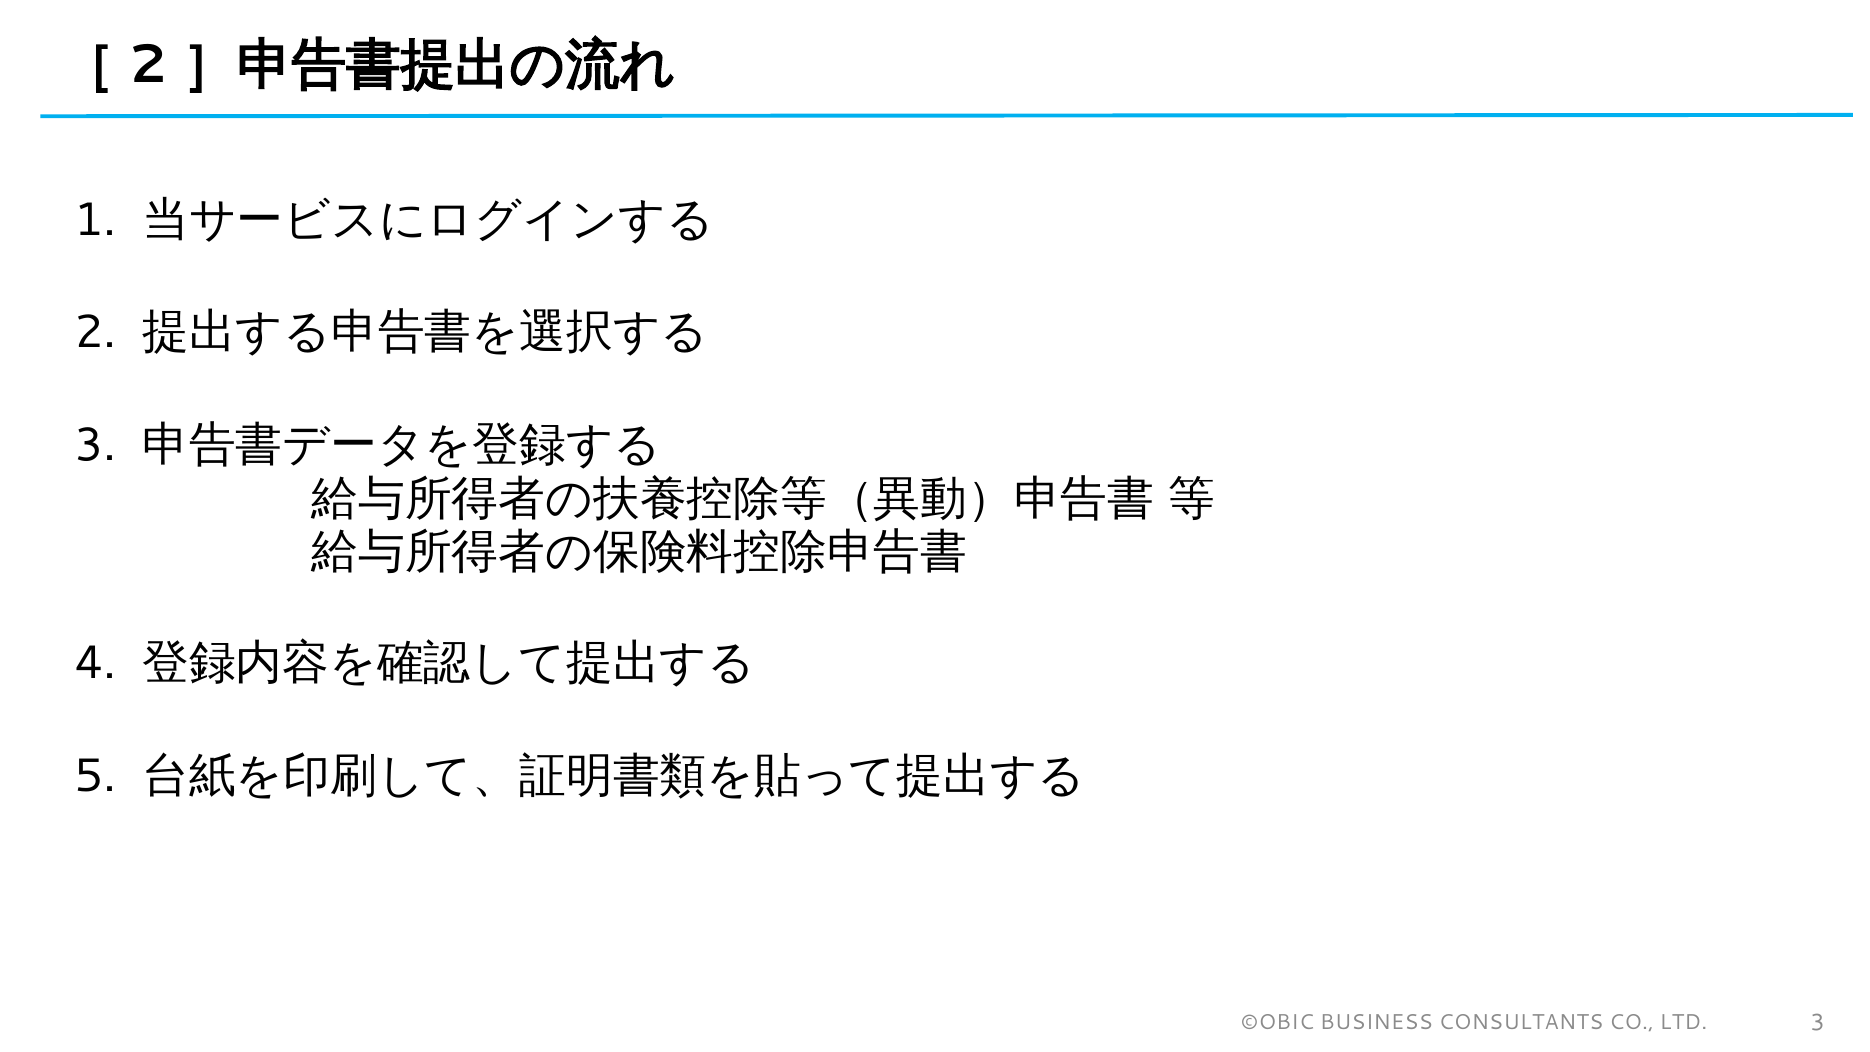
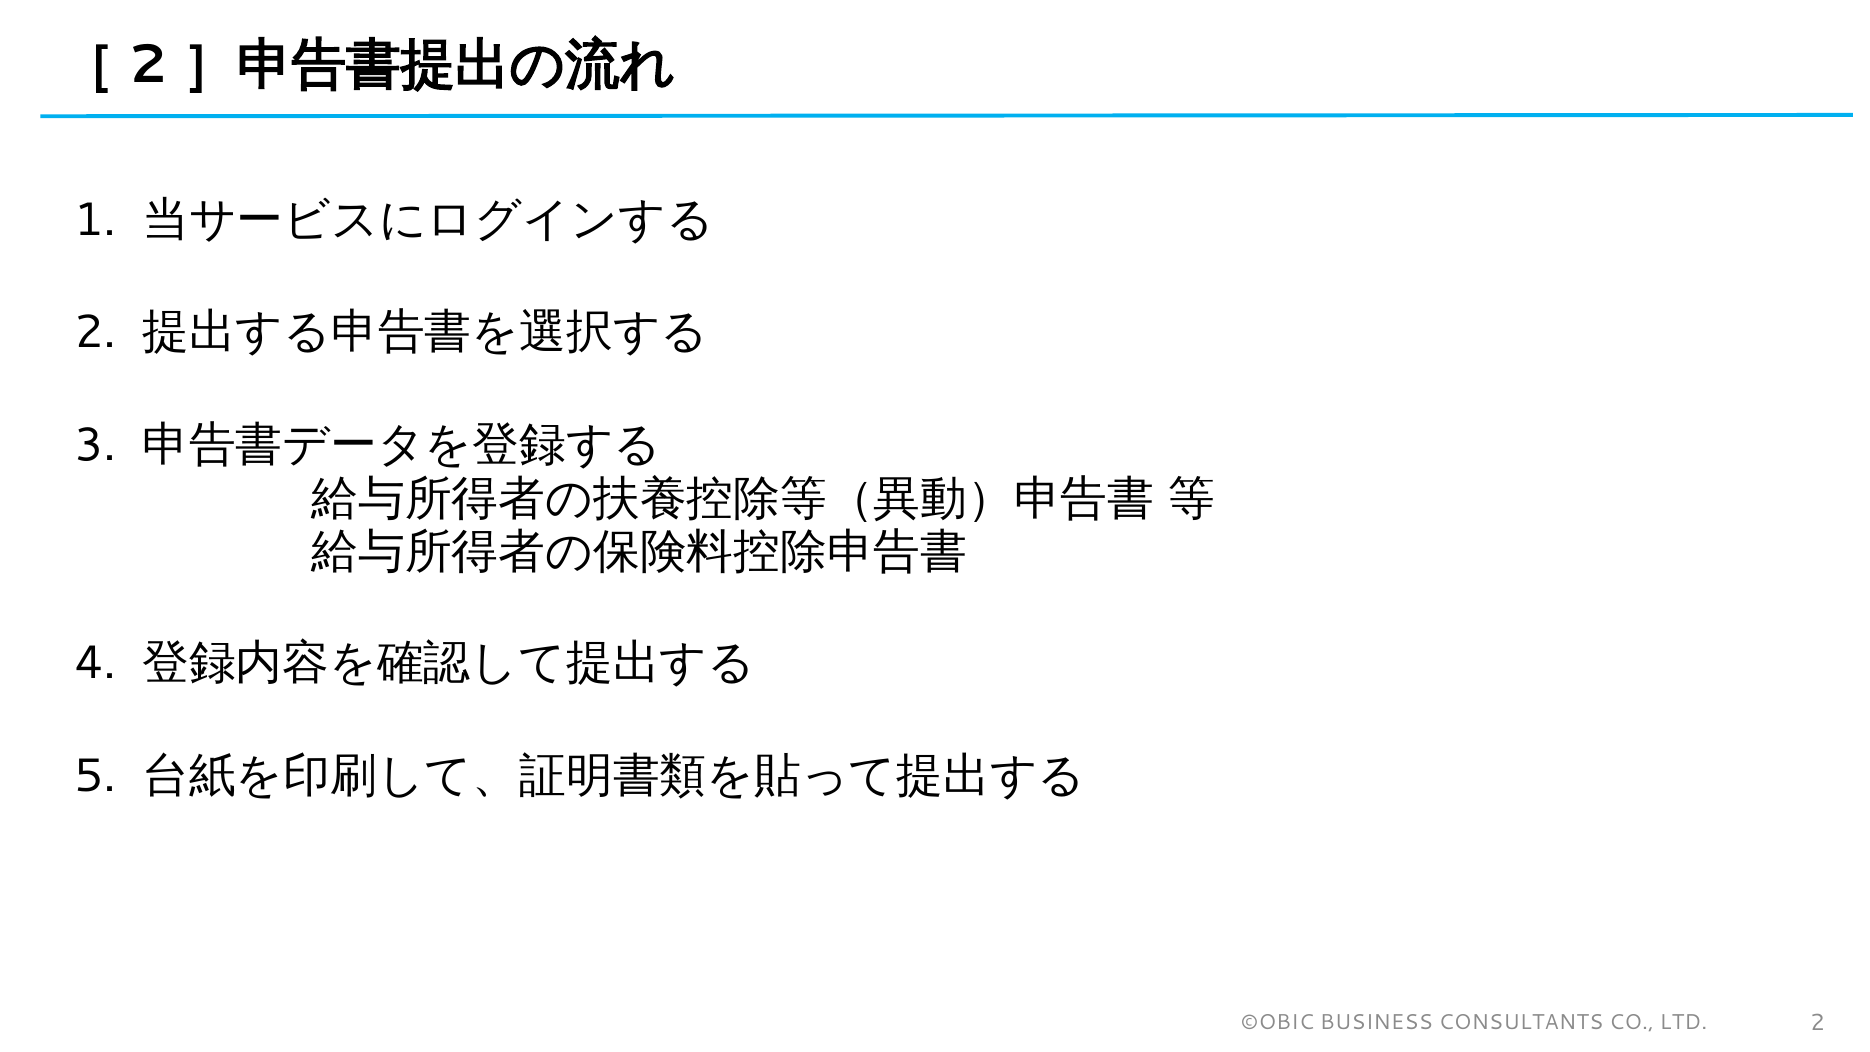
LTD 3: 3 -> 2 (1818, 1023)
